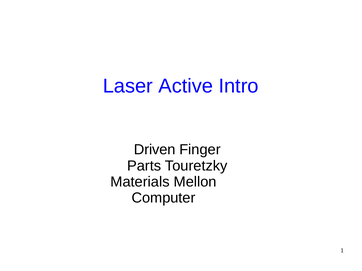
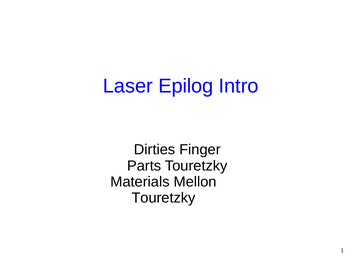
Active: Active -> Epilog (186, 86)
Driven: Driven -> Dirties (155, 150)
Computer: Computer -> Touretzky (163, 198)
